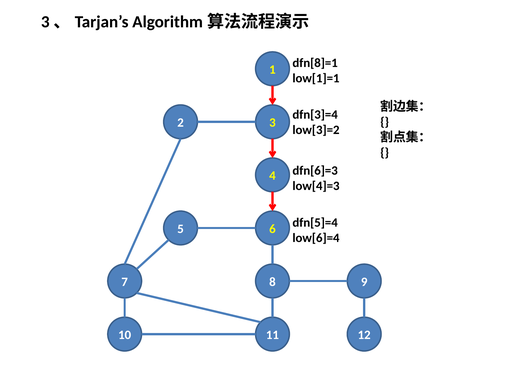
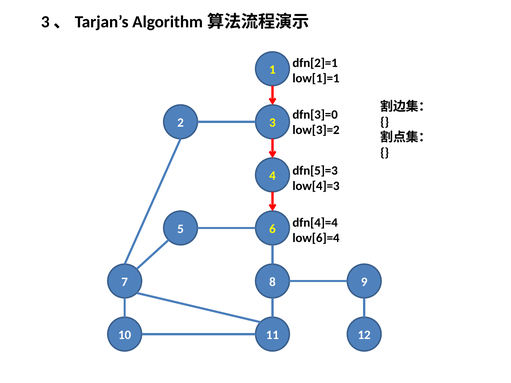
dfn[8]=1: dfn[8]=1 -> dfn[2]=1 (315, 63)
dfn[3]=4: dfn[3]=4 -> dfn[3]=0 (315, 115)
dfn[6]=3: dfn[6]=3 -> dfn[5]=3 (315, 171)
dfn[5]=4: dfn[5]=4 -> dfn[4]=4 (315, 223)
